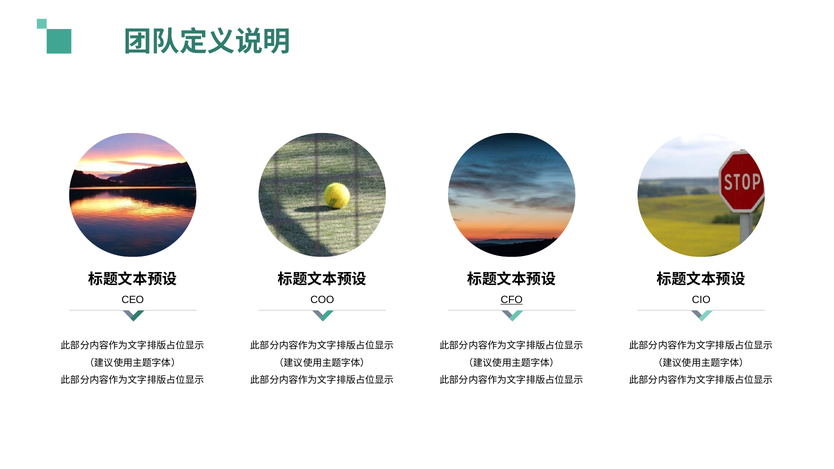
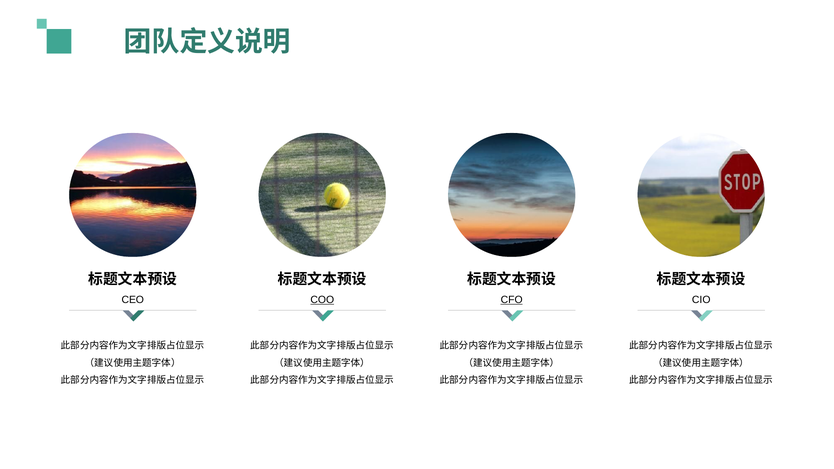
COO underline: none -> present (322, 300)
